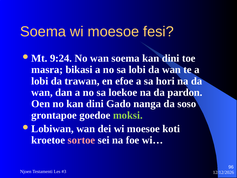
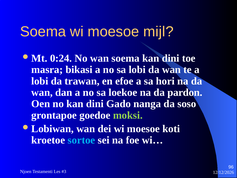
fesi: fesi -> mijl (158, 32)
9:24: 9:24 -> 0:24 (61, 58)
sortoe colour: pink -> light blue (81, 140)
